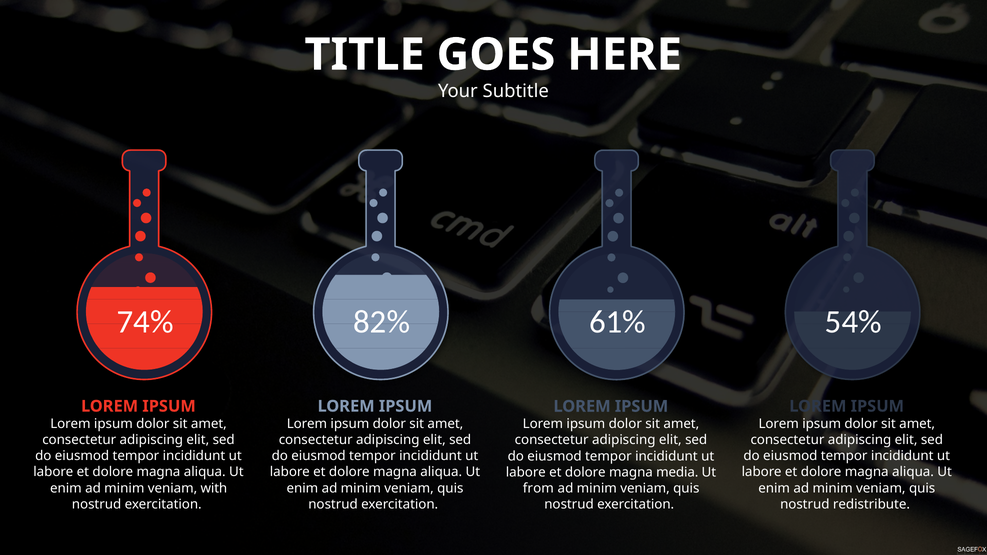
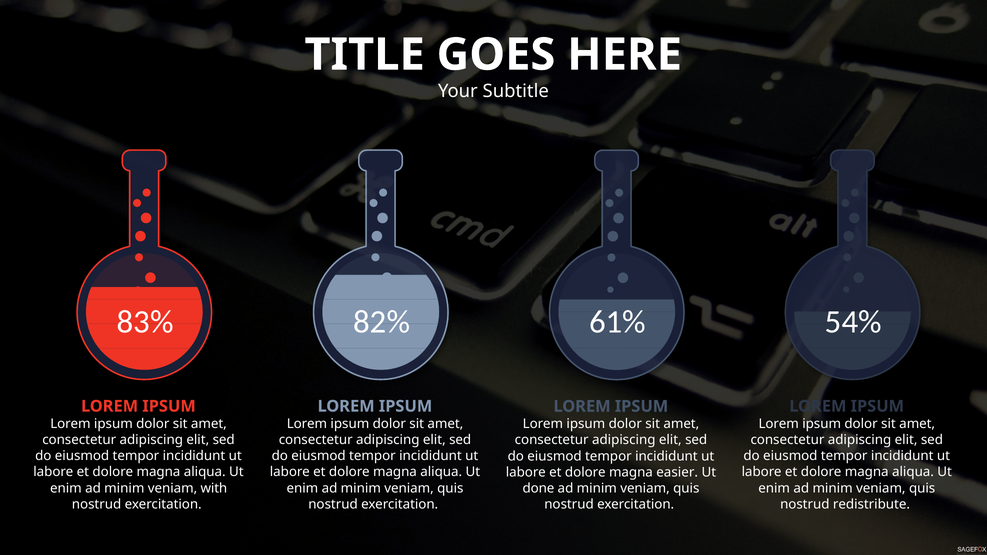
74%: 74% -> 83% (145, 322)
media: media -> easier (677, 472)
from: from -> done (538, 488)
